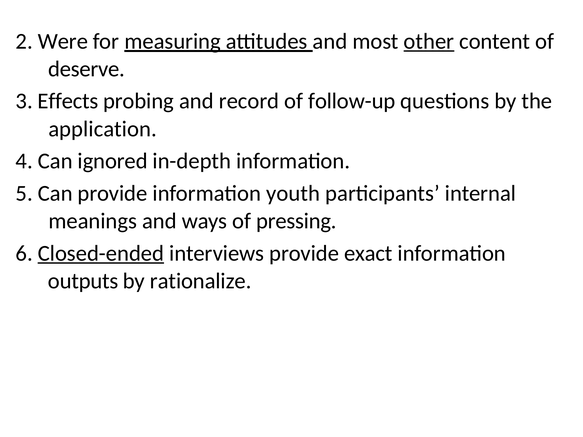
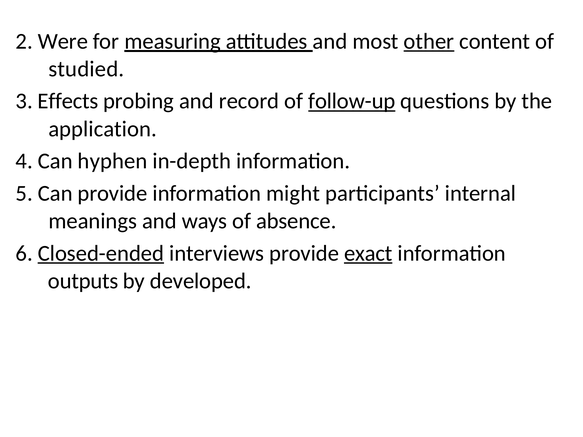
deserve: deserve -> studied (86, 69)
follow-up underline: none -> present (352, 101)
ignored: ignored -> hyphen (113, 161)
youth: youth -> might (293, 193)
pressing: pressing -> absence (296, 221)
exact underline: none -> present (368, 253)
rationalize: rationalize -> developed (201, 281)
